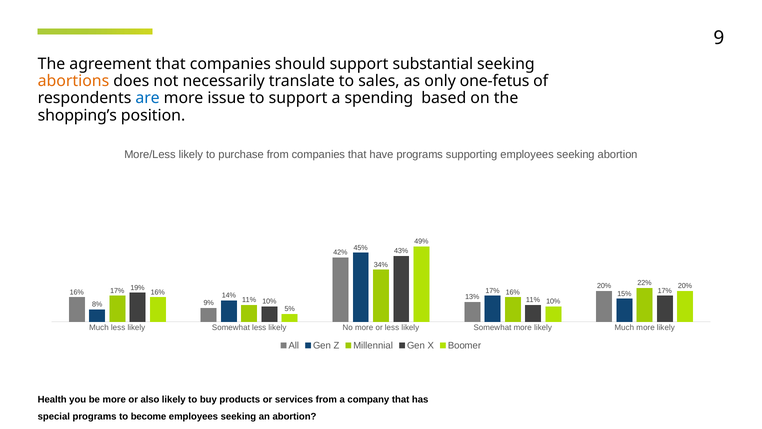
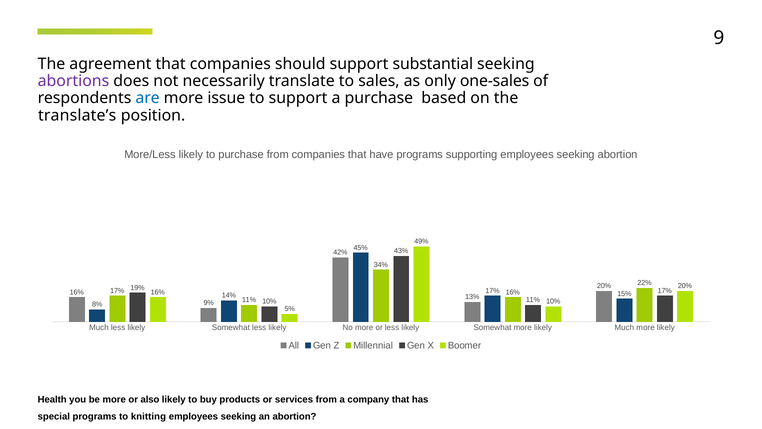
abortions colour: orange -> purple (73, 81)
one-fetus: one-fetus -> one-sales (495, 81)
a spending: spending -> purchase (379, 98)
shopping’s: shopping’s -> translate’s (77, 115)
become: become -> knitting (148, 416)
